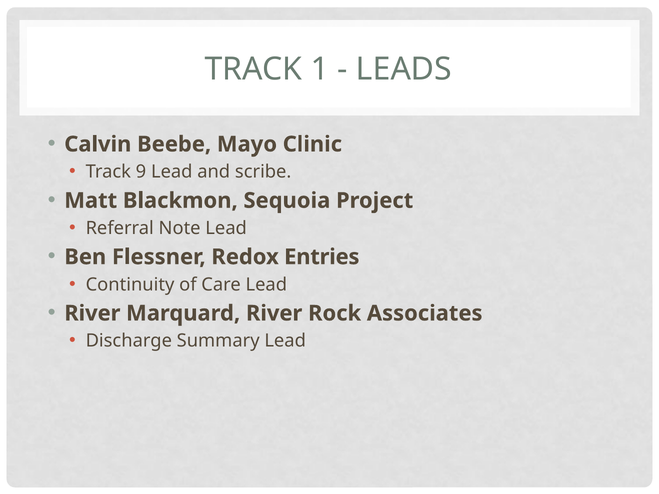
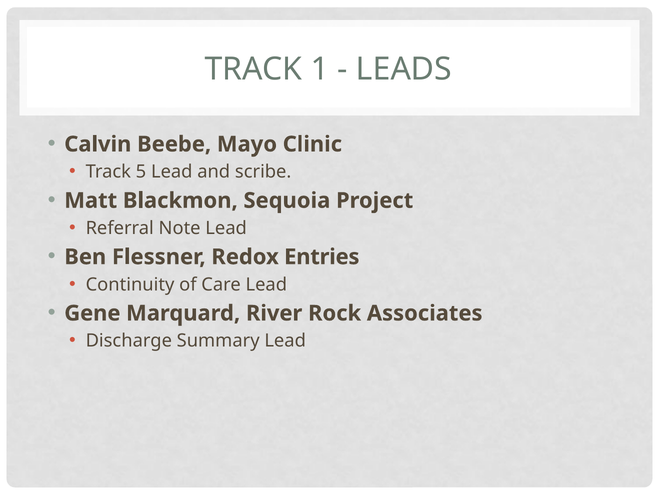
9: 9 -> 5 (141, 172)
River: River -> Gene (92, 313)
